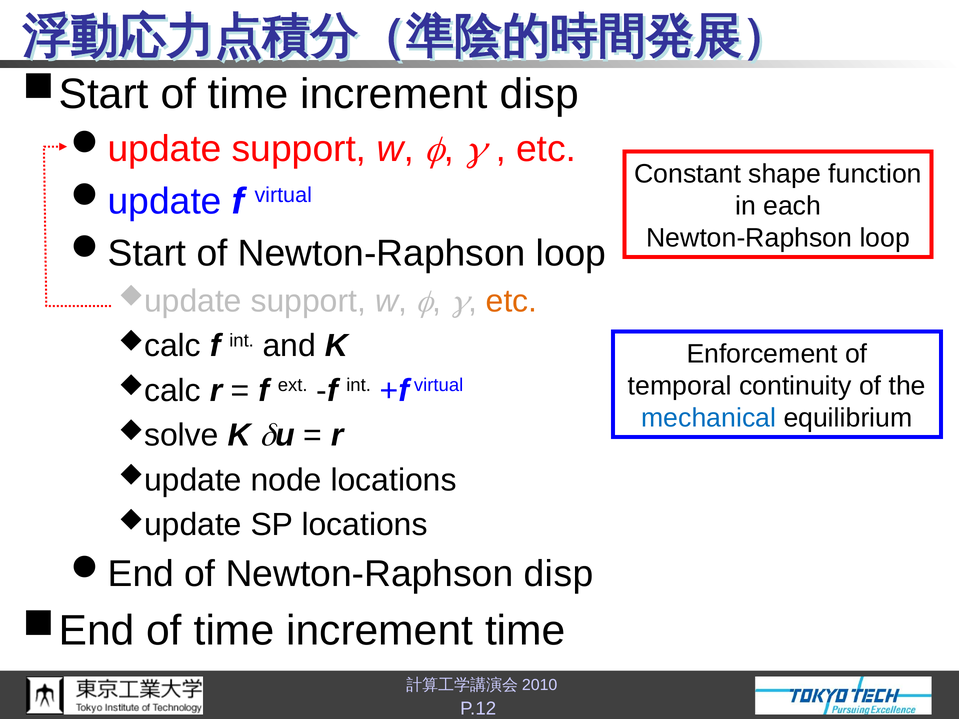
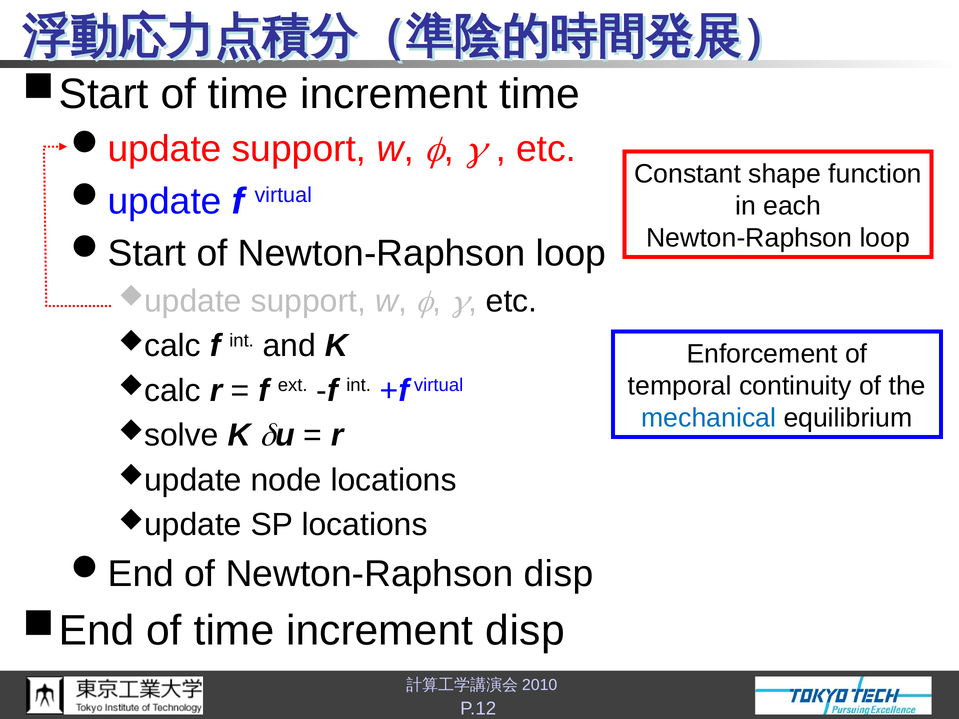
increment disp: disp -> time (540, 94)
etc colour: orange -> black (511, 301)
increment time: time -> disp (525, 631)
